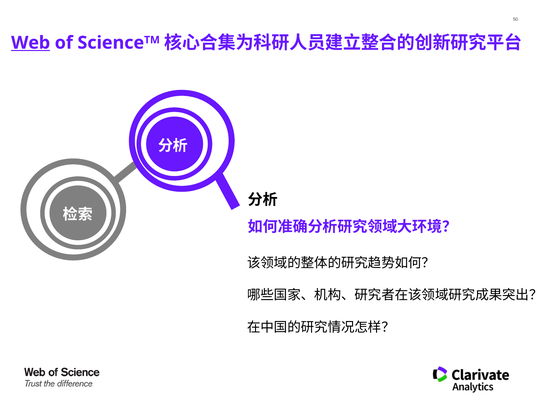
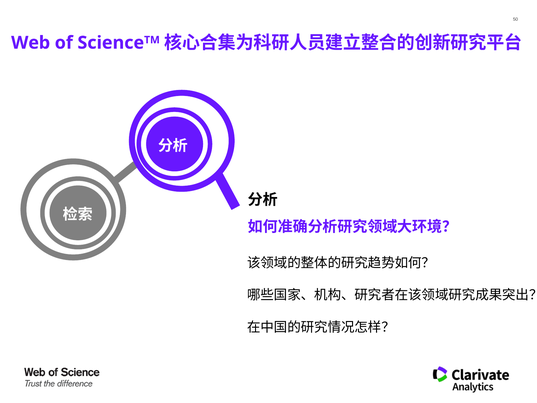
Web underline: present -> none (31, 43)
